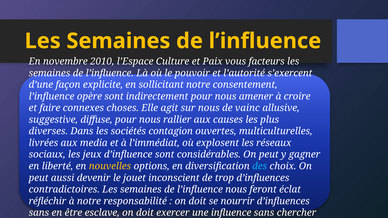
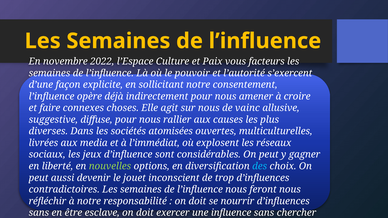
2010: 2010 -> 2022 (102, 62)
opère sont: sont -> déjà (114, 97)
contagion: contagion -> atomisées (171, 131)
nouvelles colour: yellow -> light green (110, 166)
feront éclat: éclat -> nous (290, 190)
